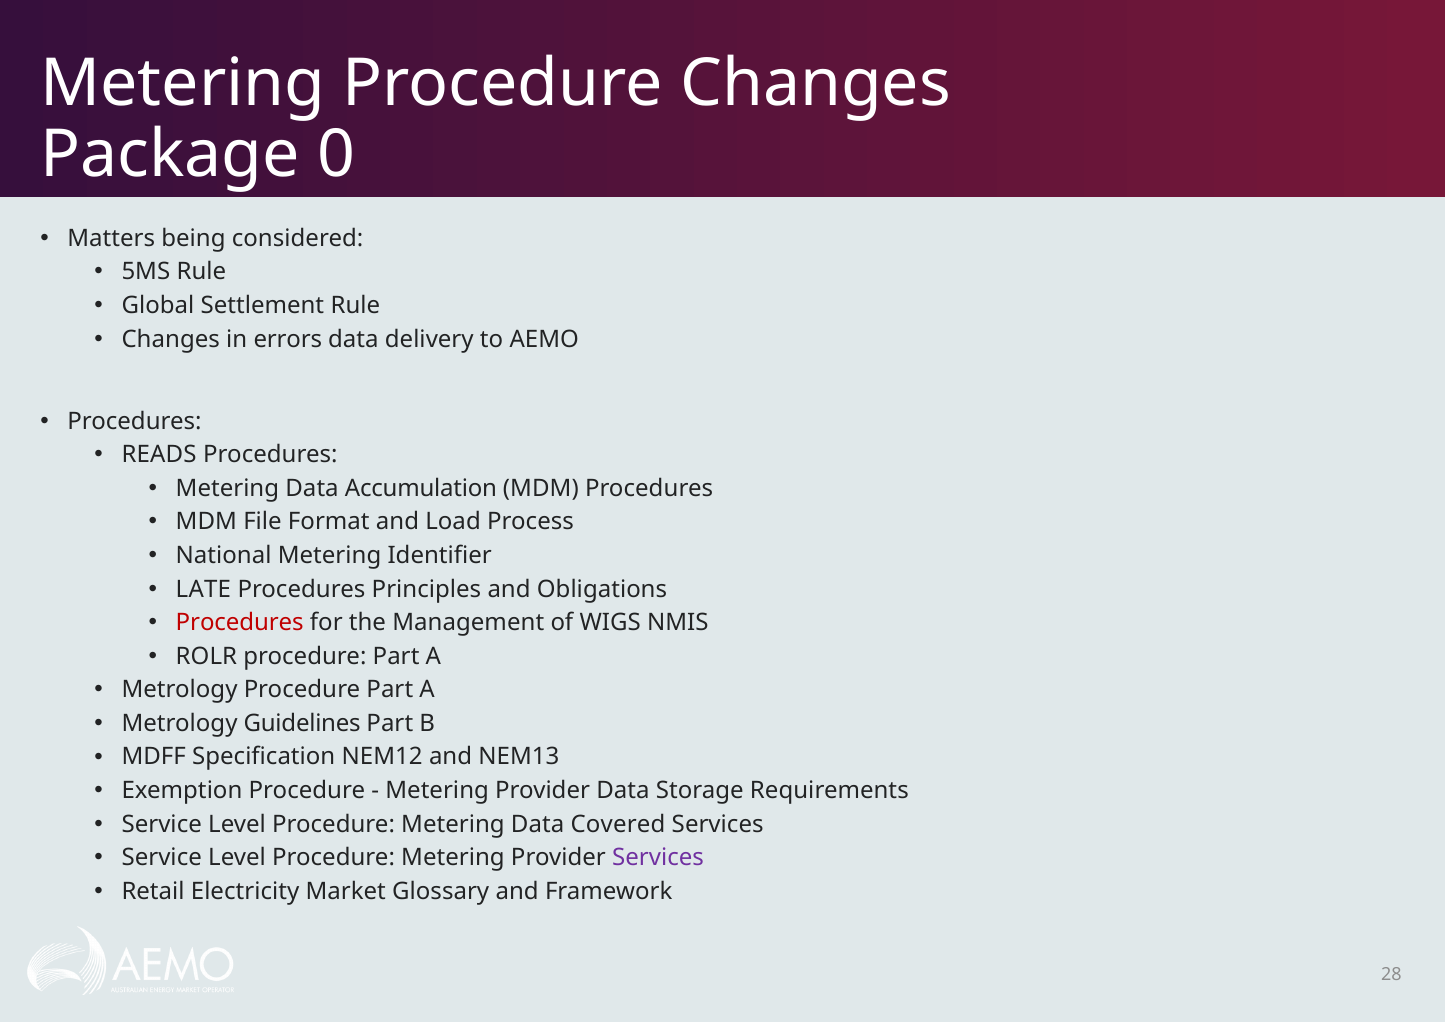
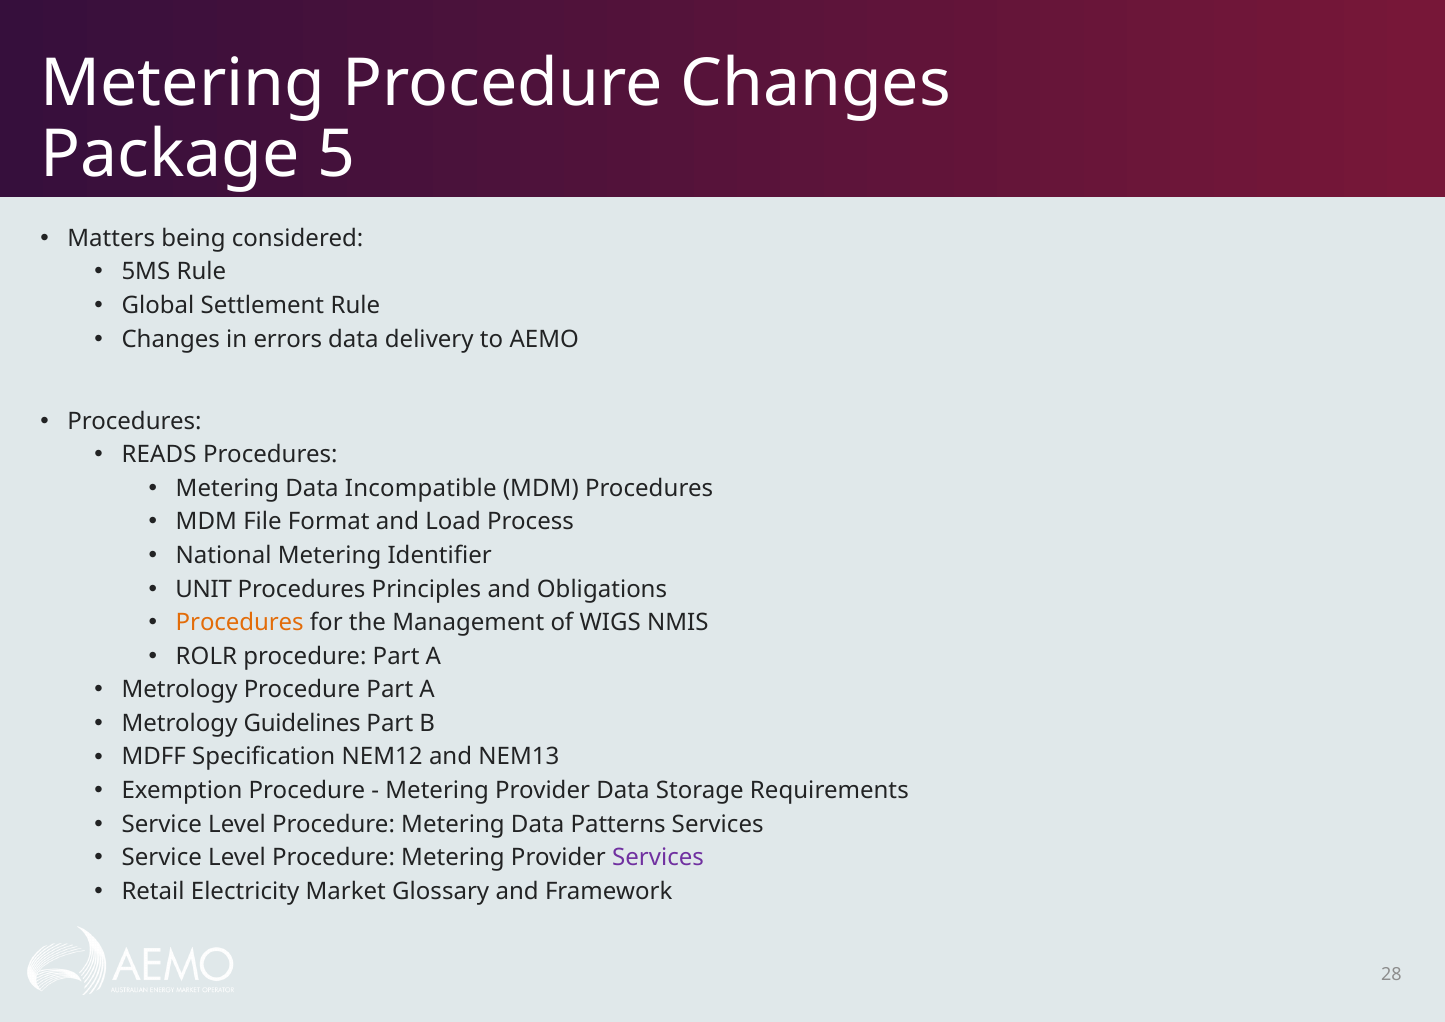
0: 0 -> 5 (336, 155)
Accumulation: Accumulation -> Incompatible (421, 488)
LATE: LATE -> UNIT (204, 589)
Procedures colour: red -> orange (240, 622)
Covered: Covered -> Patterns (618, 824)
